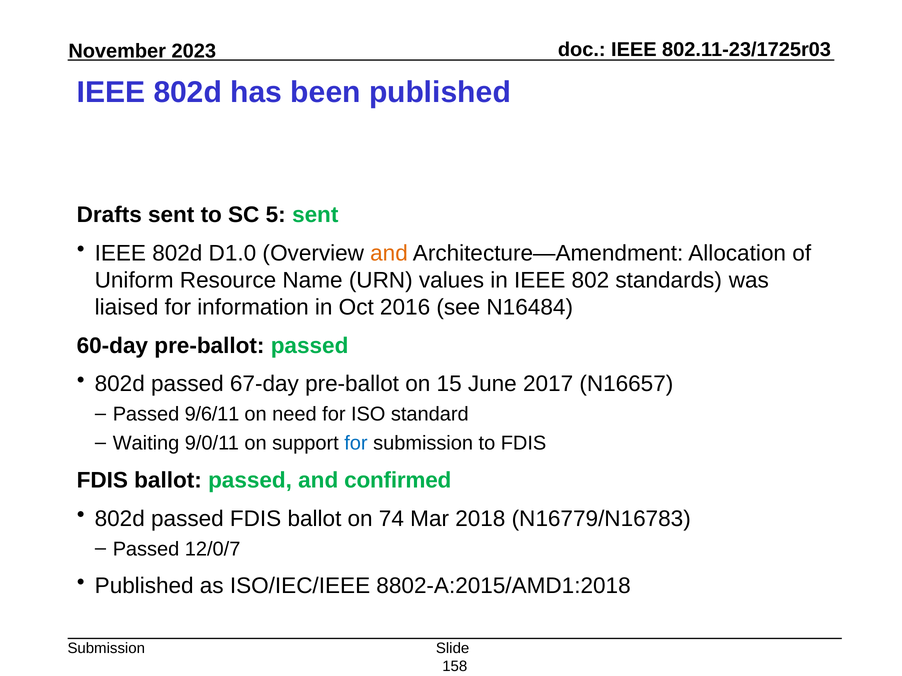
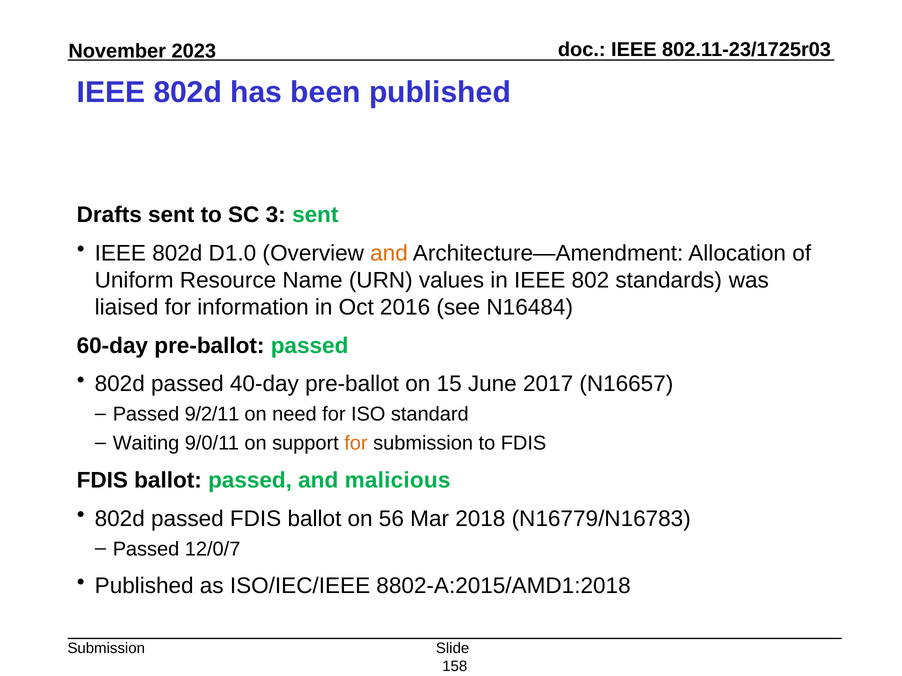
5: 5 -> 3 (276, 215)
67-day: 67-day -> 40-day (264, 384)
9/6/11: 9/6/11 -> 9/2/11 (212, 415)
for colour: blue -> orange (356, 444)
confirmed: confirmed -> malicious (398, 481)
74: 74 -> 56 (391, 519)
